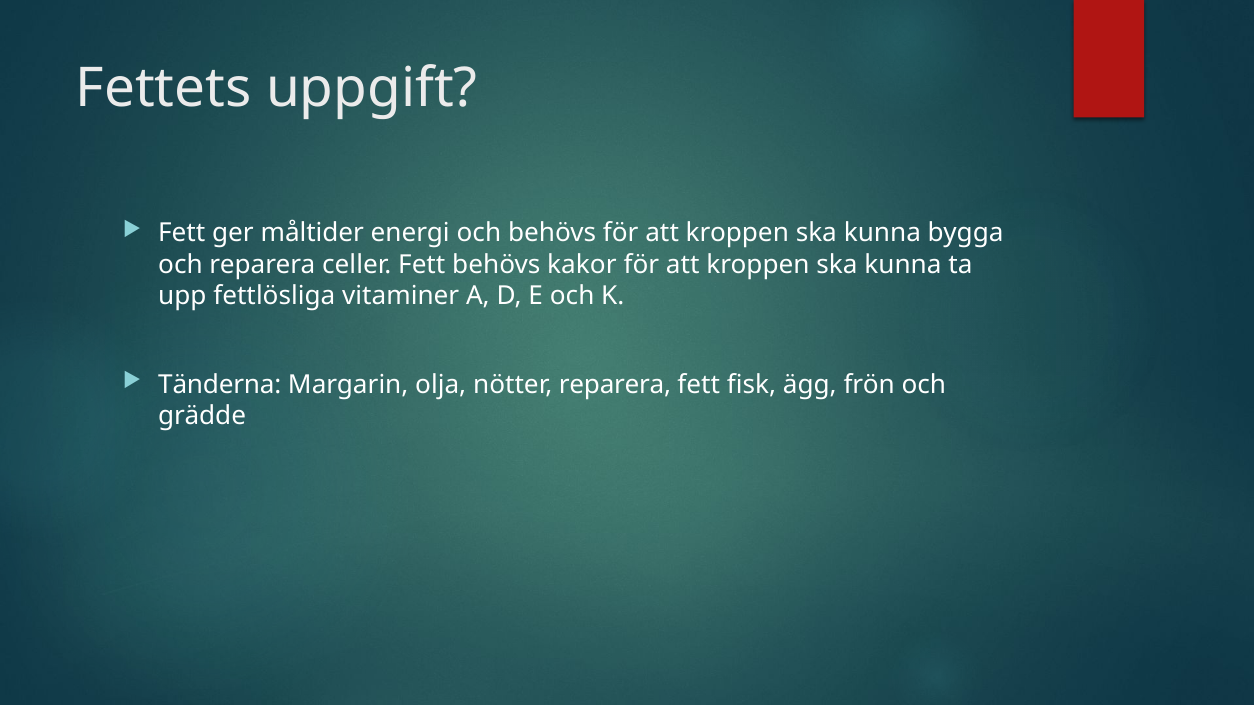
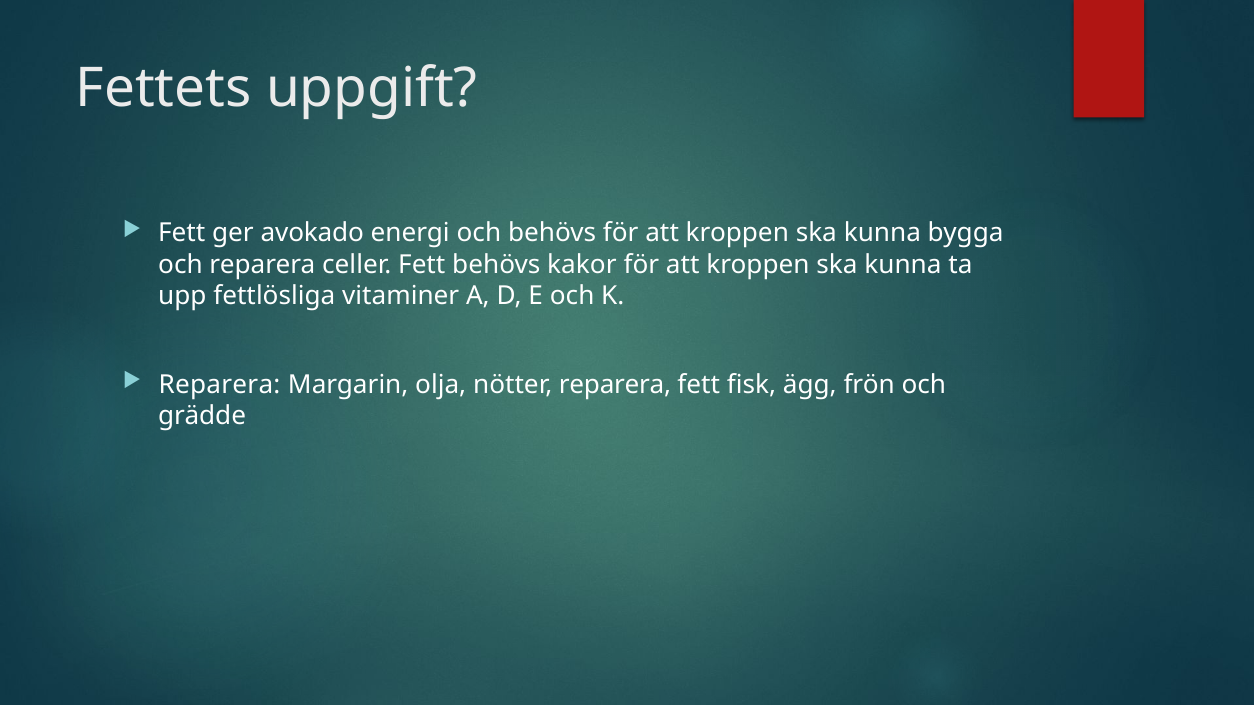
måltider: måltider -> avokado (312, 233)
Tänderna: Tänderna -> Reparera (220, 385)
